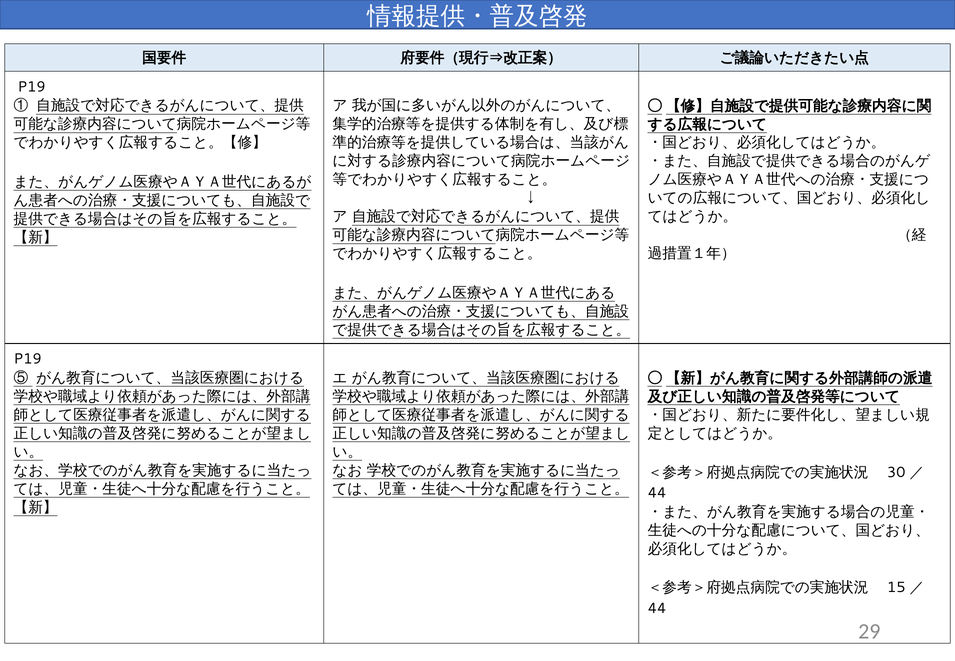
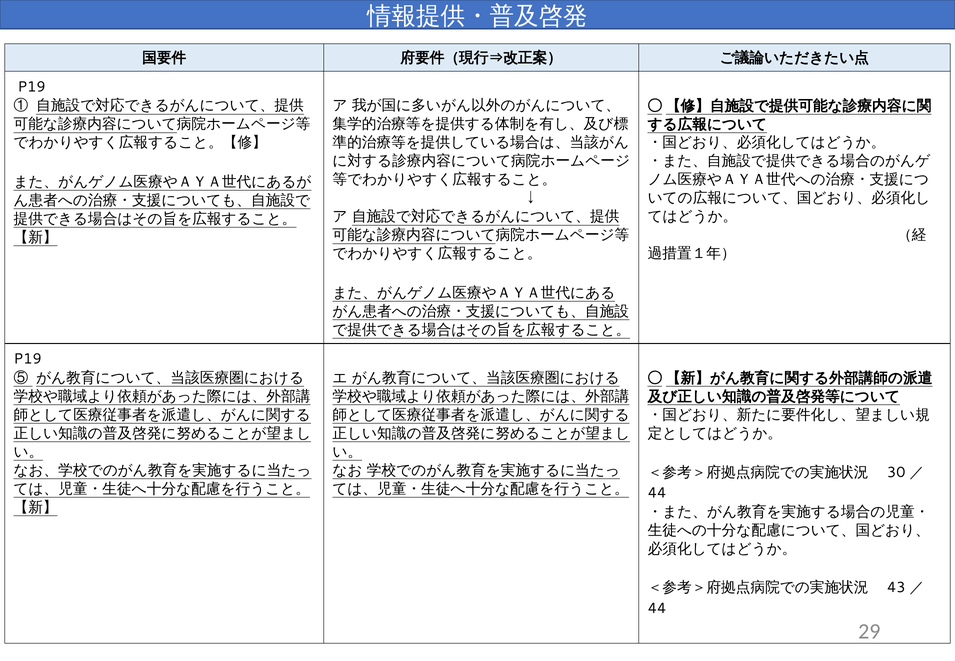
15: 15 -> 43 (896, 588)
